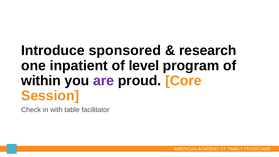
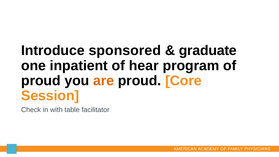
research: research -> graduate (208, 51)
level: level -> hear (144, 66)
within: within -> proud (41, 81)
are colour: purple -> orange (104, 81)
